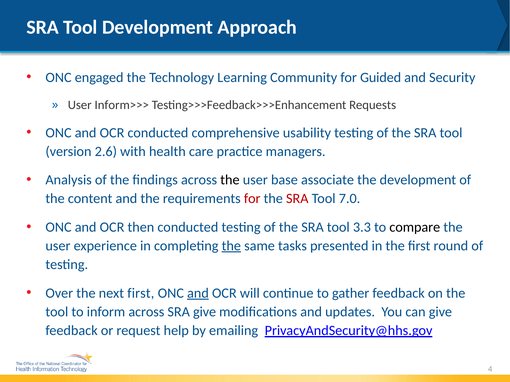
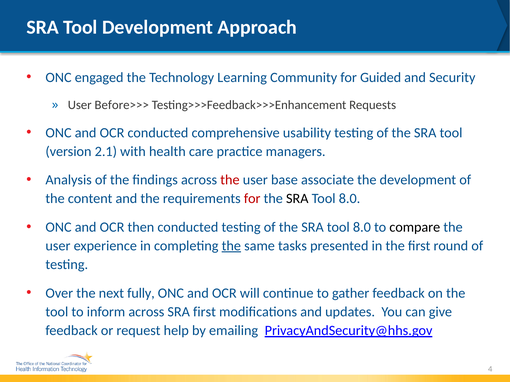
Inform>>>: Inform>>> -> Before>>> (122, 105)
2.6: 2.6 -> 2.1 (106, 152)
the colour: black -> red (230, 180)
SRA colour: red -> black (297, 199)
7.0: 7.0 -> 8.0 (350, 199)
3.3: 3.3 -> 8.0 (362, 227)
next first: first -> fully (141, 293)
and underline: present -> none (198, 293)
SRA give: give -> first (204, 312)
